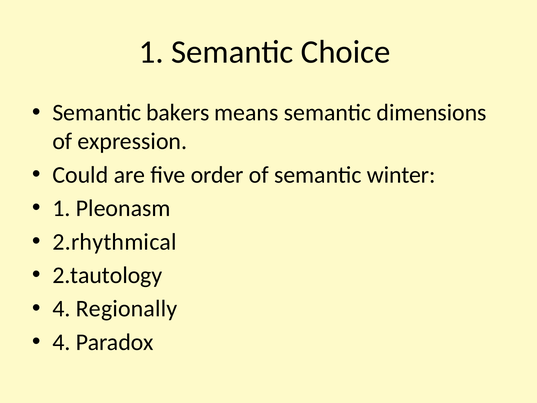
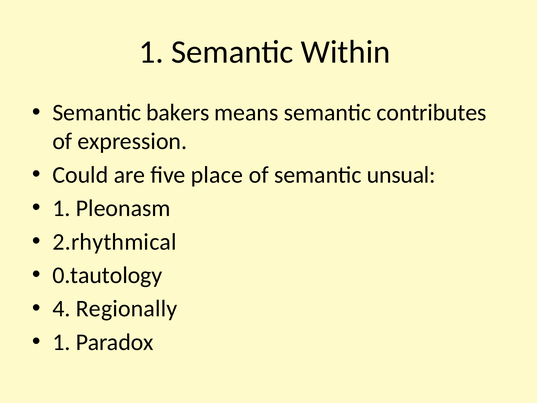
Choice: Choice -> Within (346, 52)
dimensions: dimensions -> contributes (432, 113)
order: order -> place (217, 175)
winter: winter -> unsual (401, 175)
2.tautology: 2.tautology -> 0.tautology (107, 275)
4: 4 -> 1 (61, 342)
